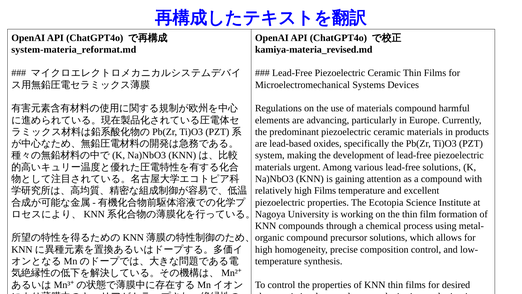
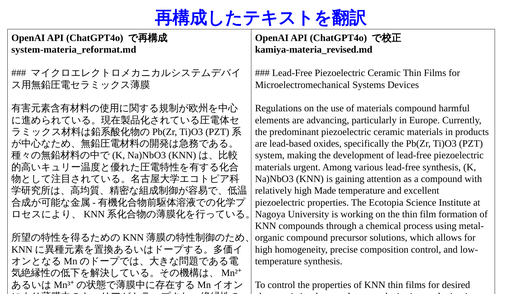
lead-free solutions: solutions -> synthesis (442, 167)
high Films: Films -> Made (325, 190)
